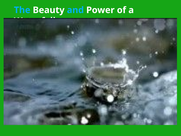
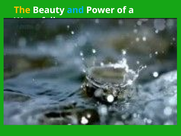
The colour: light blue -> yellow (22, 10)
